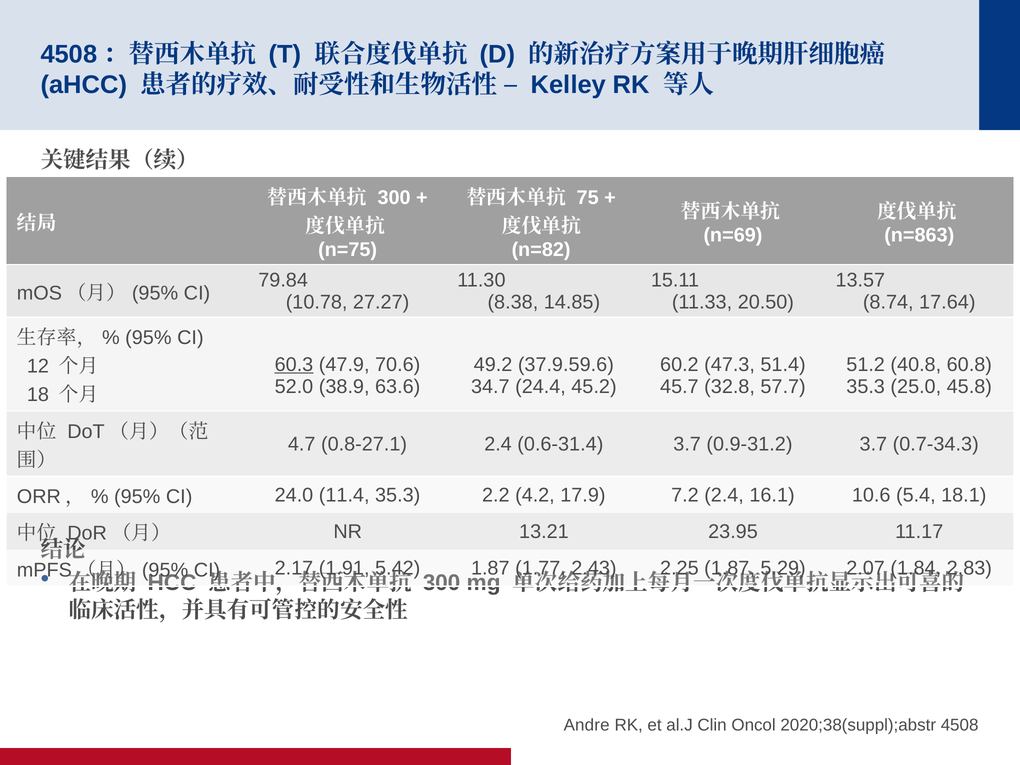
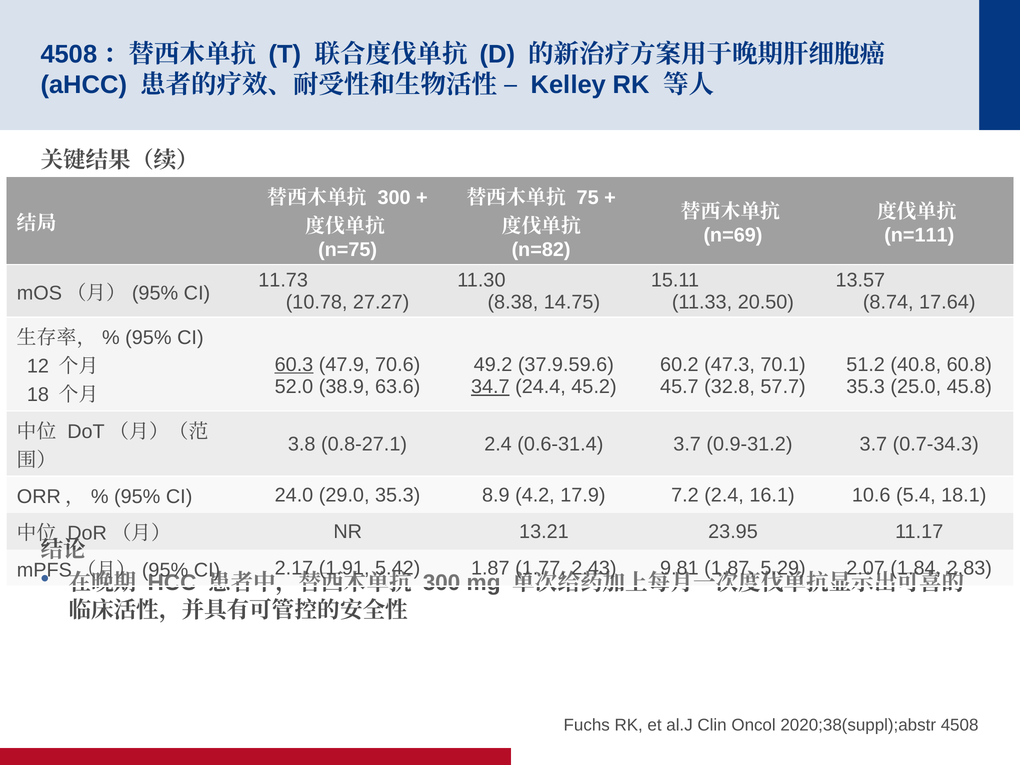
n=863: n=863 -> n=111 (919, 235)
79.84: 79.84 -> 11.73 (283, 280)
14.85: 14.85 -> 14.75 (572, 302)
51.4: 51.4 -> 70.1 (783, 365)
34.7 underline: none -> present (490, 387)
4.7: 4.7 -> 3.8 (302, 444)
11.4: 11.4 -> 29.0 (344, 495)
2.2: 2.2 -> 8.9 (496, 495)
2.25: 2.25 -> 9.81 (679, 568)
Andre: Andre -> Fuchs (587, 725)
